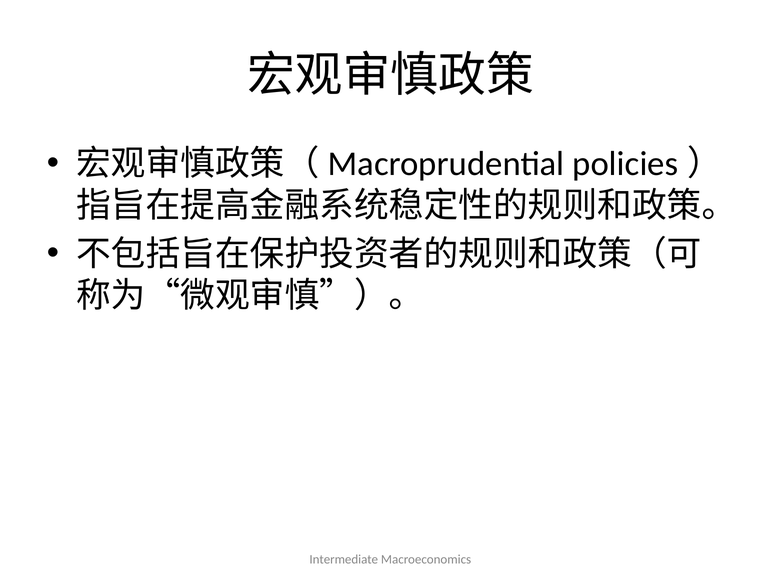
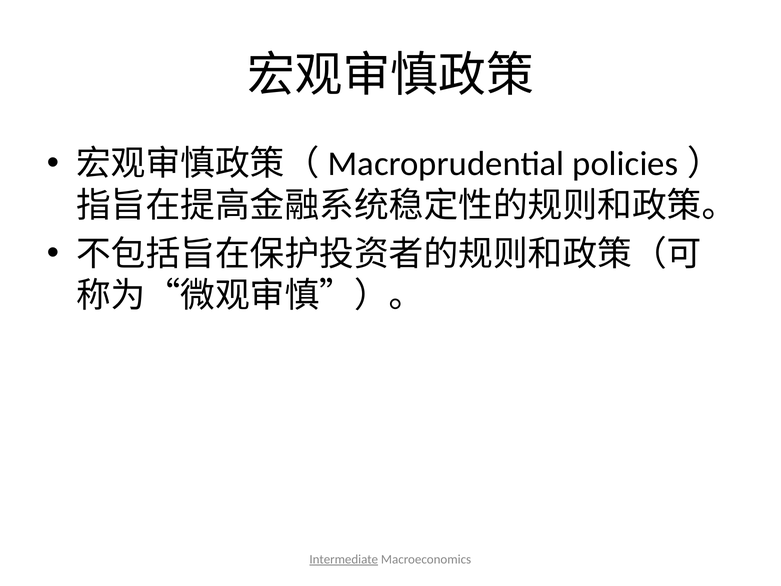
Intermediate underline: none -> present (344, 559)
